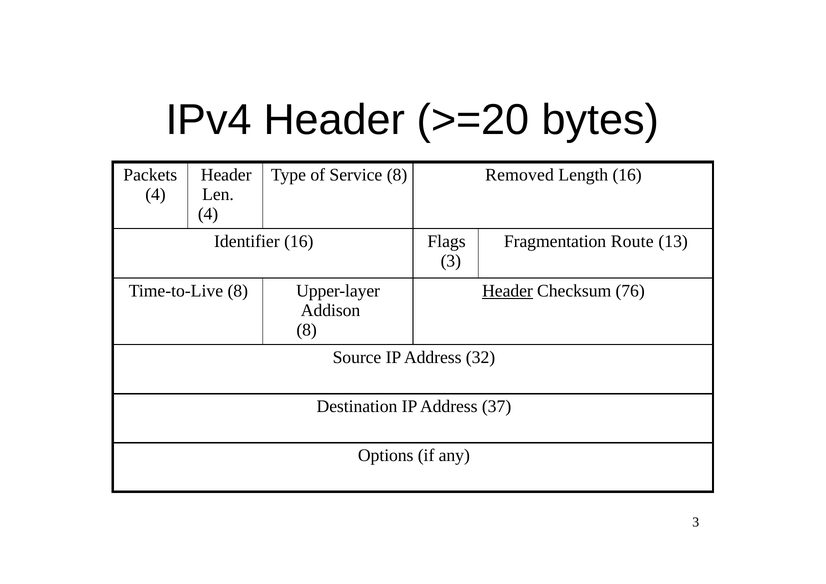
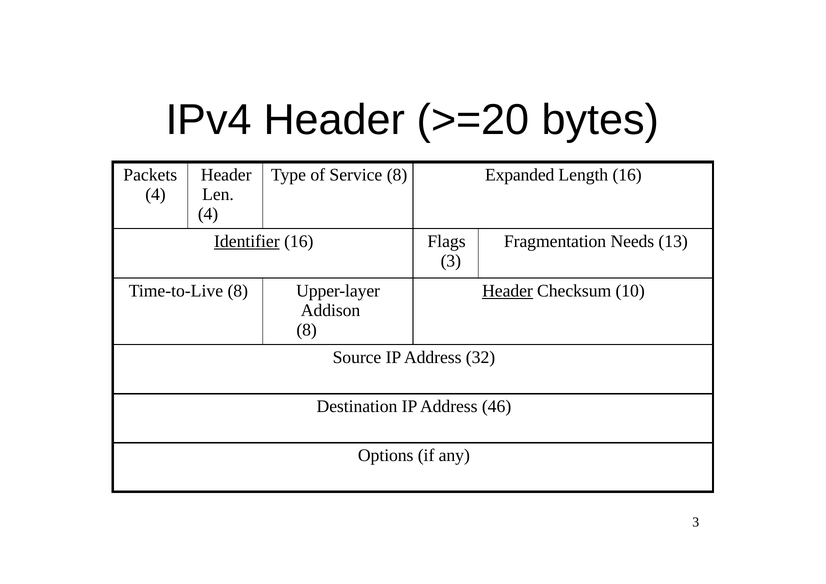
Removed: Removed -> Expanded (520, 175)
Identifier underline: none -> present (247, 241)
Route: Route -> Needs (632, 241)
76: 76 -> 10 (630, 291)
37: 37 -> 46 (497, 406)
